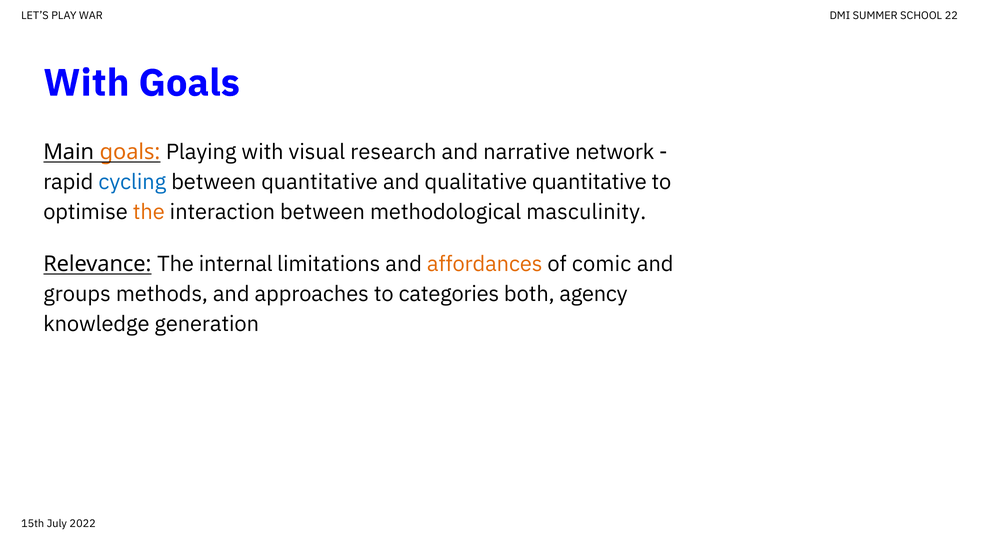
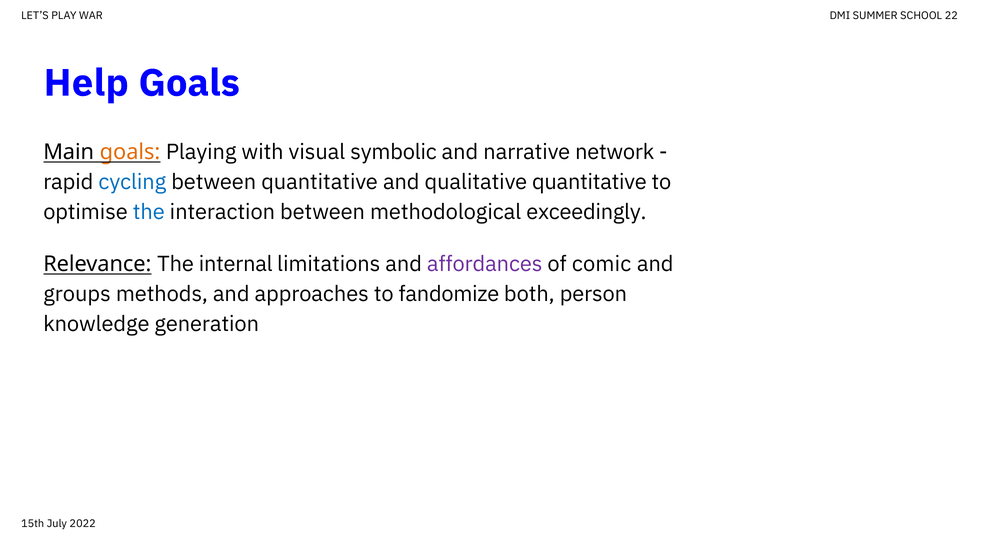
With: With -> Help (86, 83)
research: research -> symbolic (394, 152)
the colour: orange -> blue (149, 212)
masculinity: masculinity -> exceedingly (586, 212)
affordances colour: orange -> purple (485, 264)
categories: categories -> fandomize (449, 294)
agency: agency -> person (593, 294)
